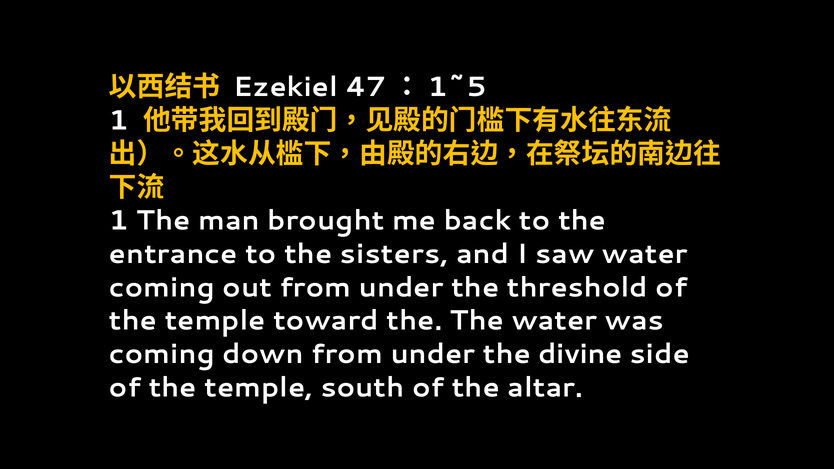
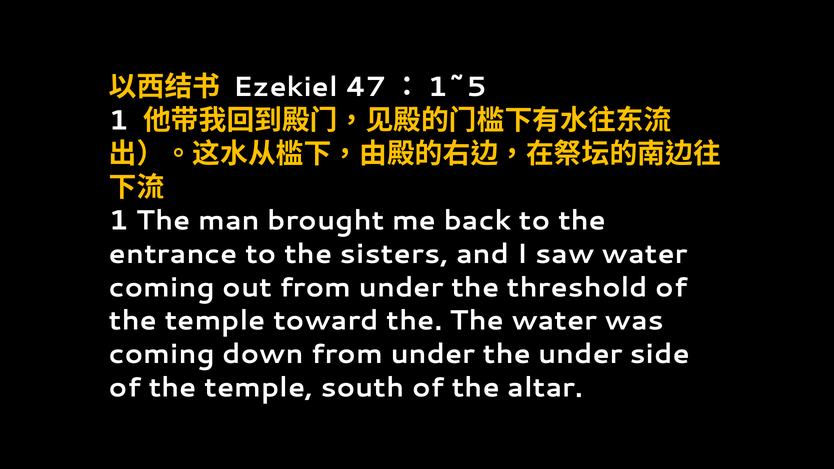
the divine: divine -> under (580, 354)
